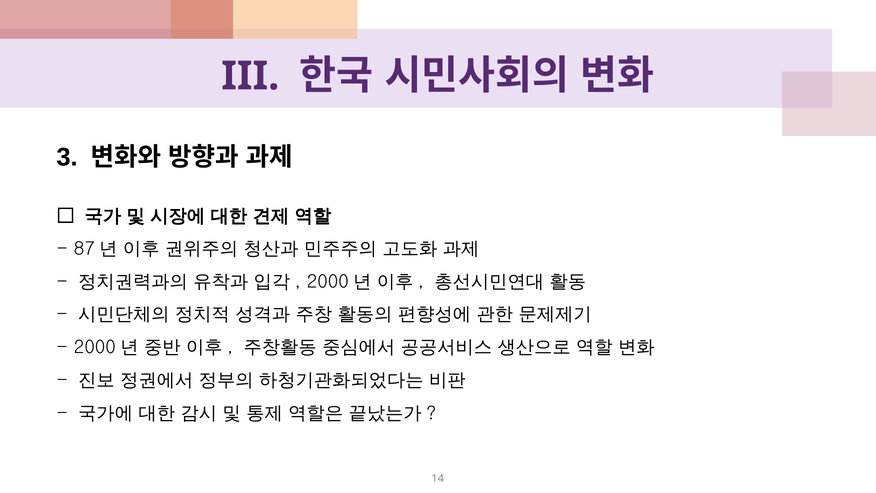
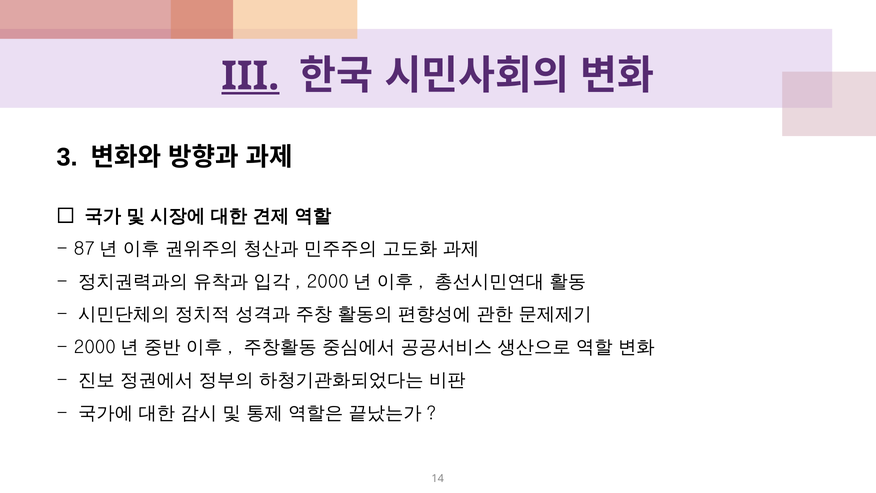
III underline: none -> present (250, 76)
